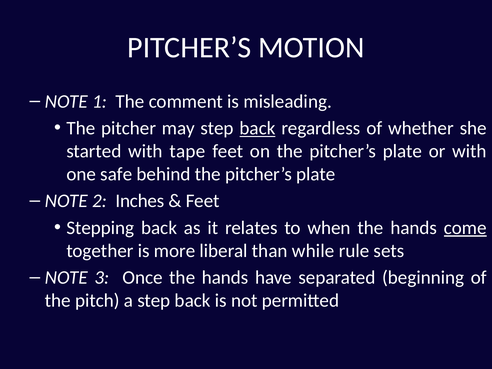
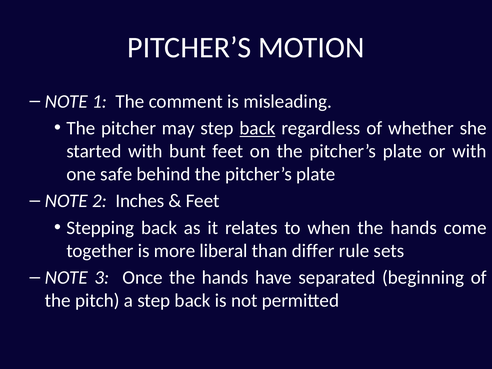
tape: tape -> bunt (188, 151)
come underline: present -> none (465, 228)
while: while -> differ (313, 251)
